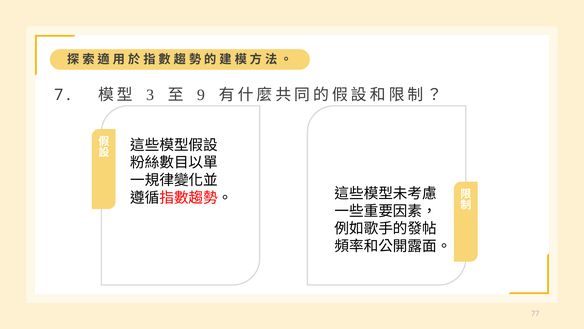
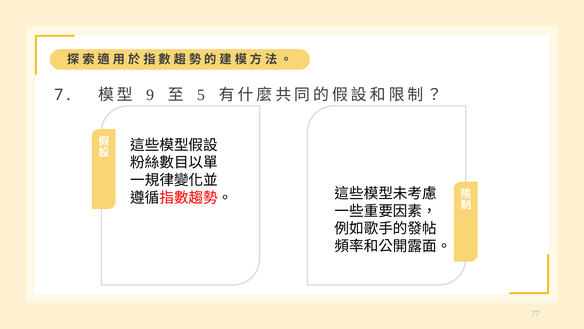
3: 3 -> 9 (150, 95)
9: 9 -> 5 (201, 95)
